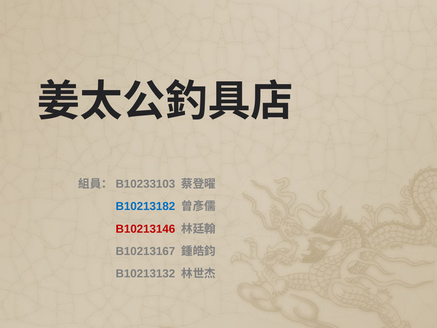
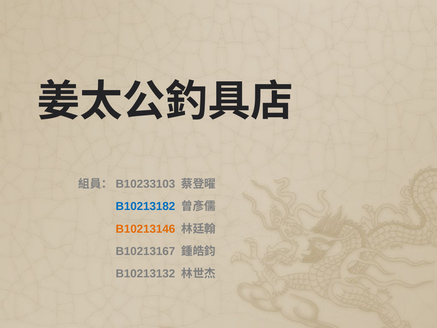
B10213146 colour: red -> orange (145, 229)
